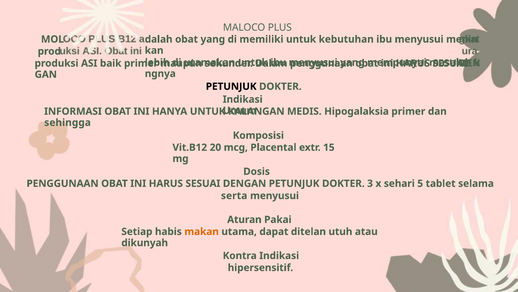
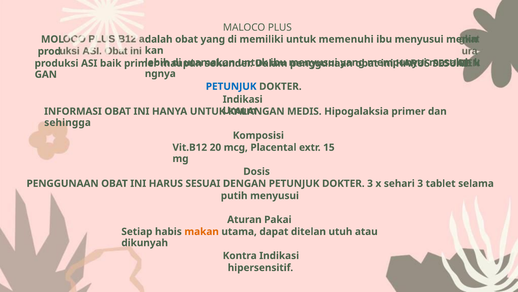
kebutuhan: kebutuhan -> memenuhi (346, 39)
PETUNJUK colour: black -> blue (231, 86)
sehari 5: 5 -> 3 (420, 183)
serta: serta -> putih (234, 195)
